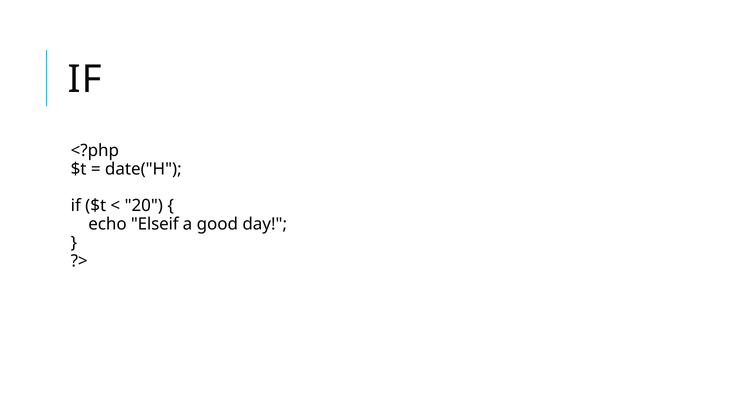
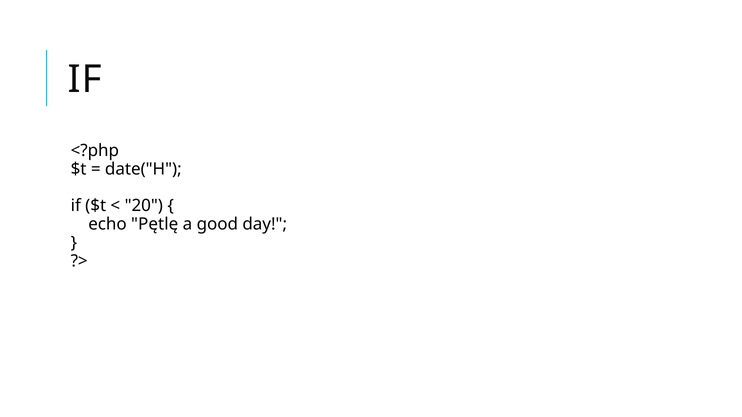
Elseif: Elseif -> Pętlę (155, 224)
